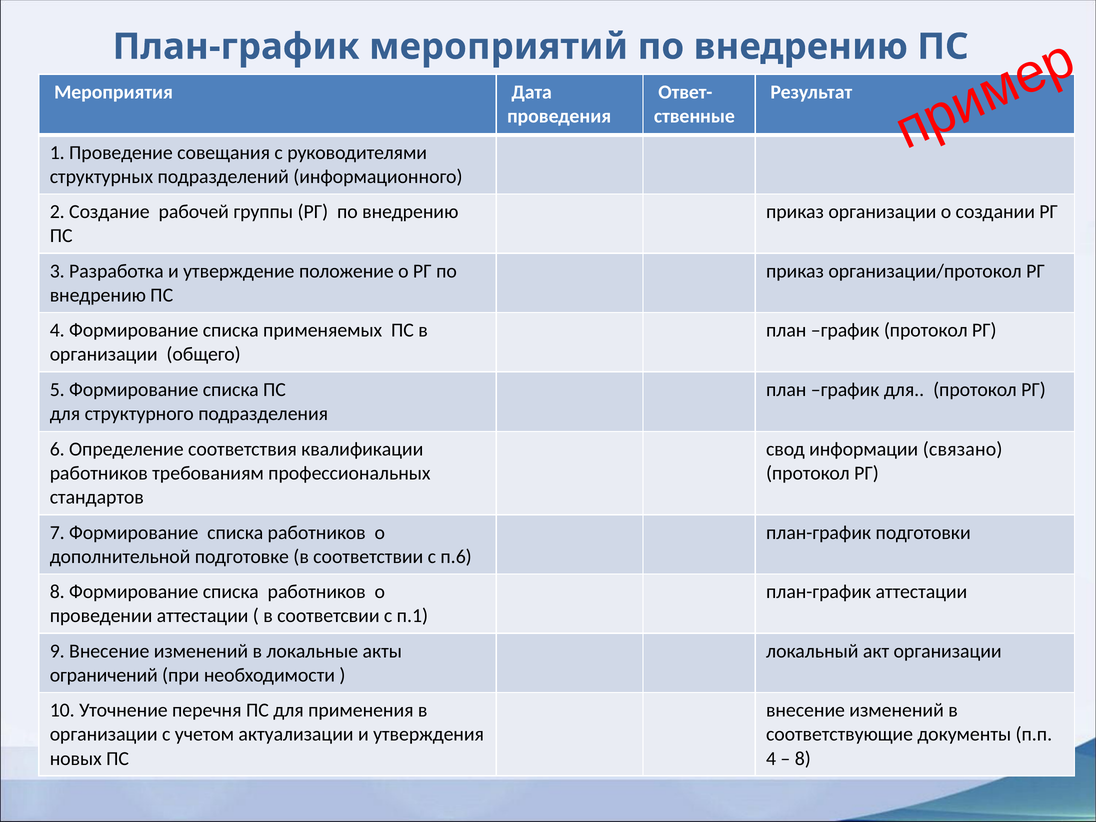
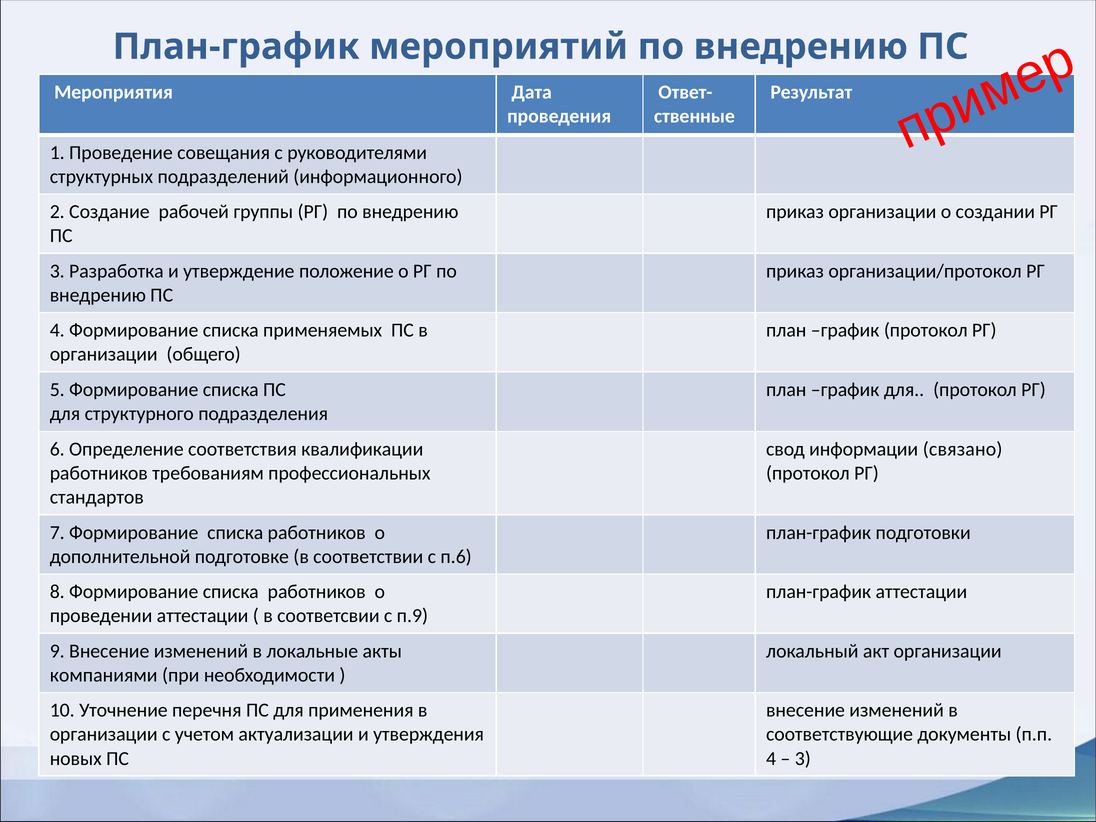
п.1: п.1 -> п.9 (412, 616)
ограничений: ограничений -> компаниями (104, 675)
8: 8 -> 3 (803, 759)
